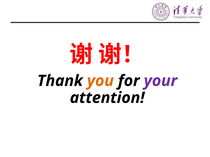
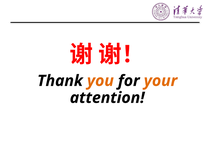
your colour: purple -> orange (161, 81)
